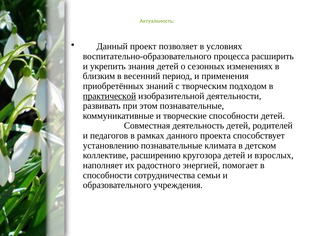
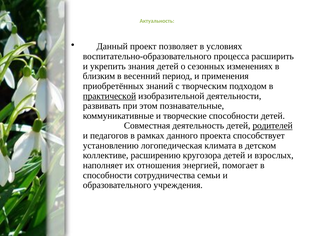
родителей underline: none -> present (273, 125)
установлению познавательные: познавательные -> логопедическая (172, 145)
радостного: радостного -> отношения (159, 165)
